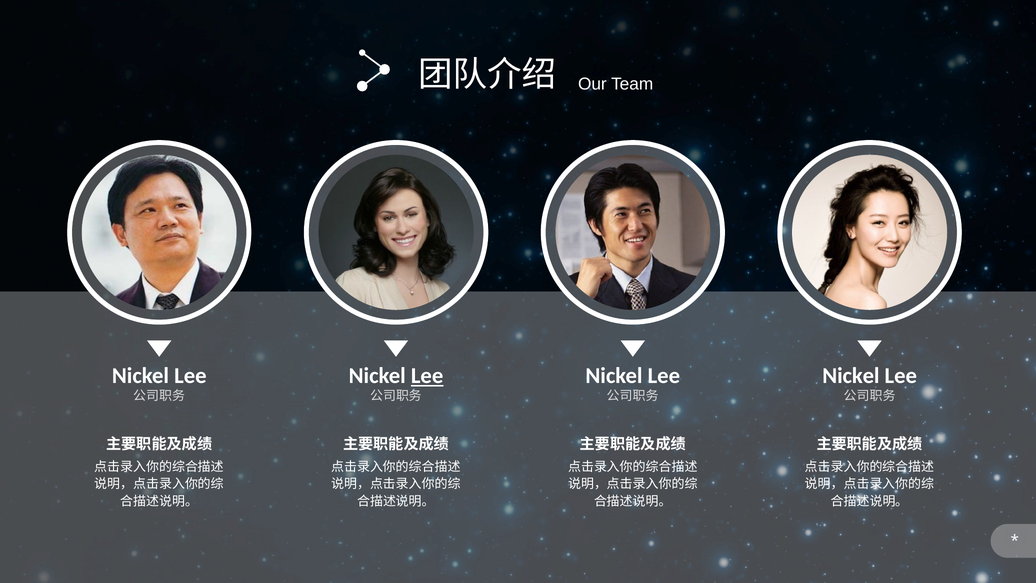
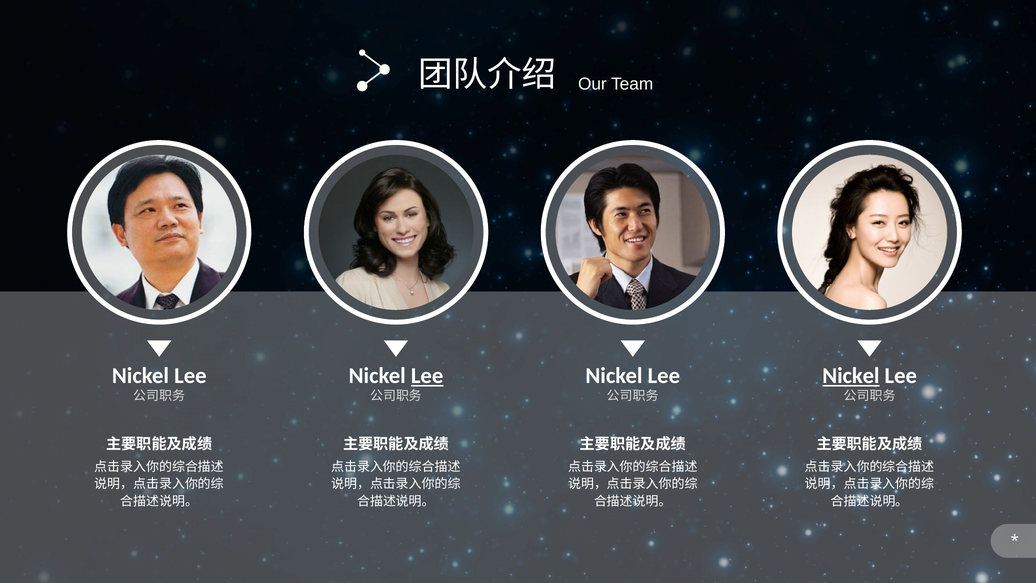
Nickel underline: none -> present (851, 376)
